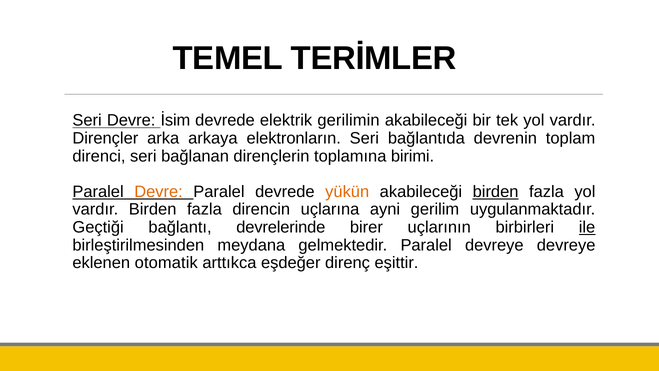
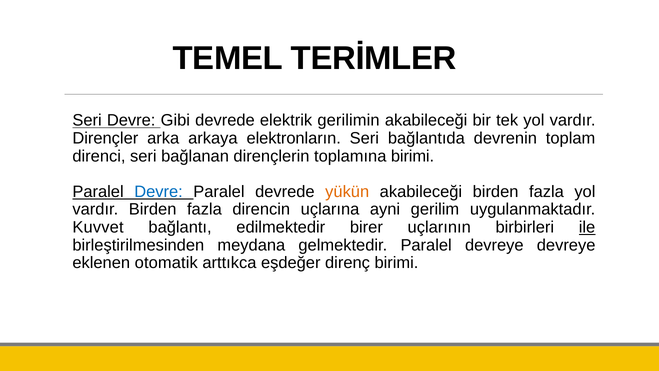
İsim: İsim -> Gibi (175, 120)
Devre colour: orange -> blue (159, 192)
birden underline: present -> none (496, 192)
Geçtiği: Geçtiği -> Kuvvet (98, 227)
devrelerinde: devrelerinde -> edilmektedir (281, 227)
direnç eşittir: eşittir -> birimi (396, 263)
